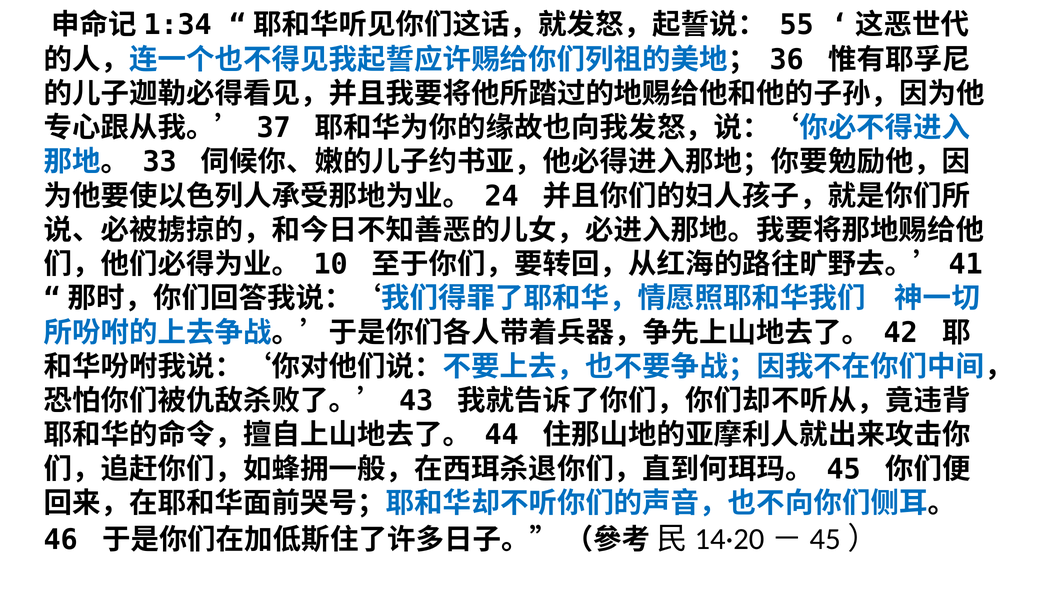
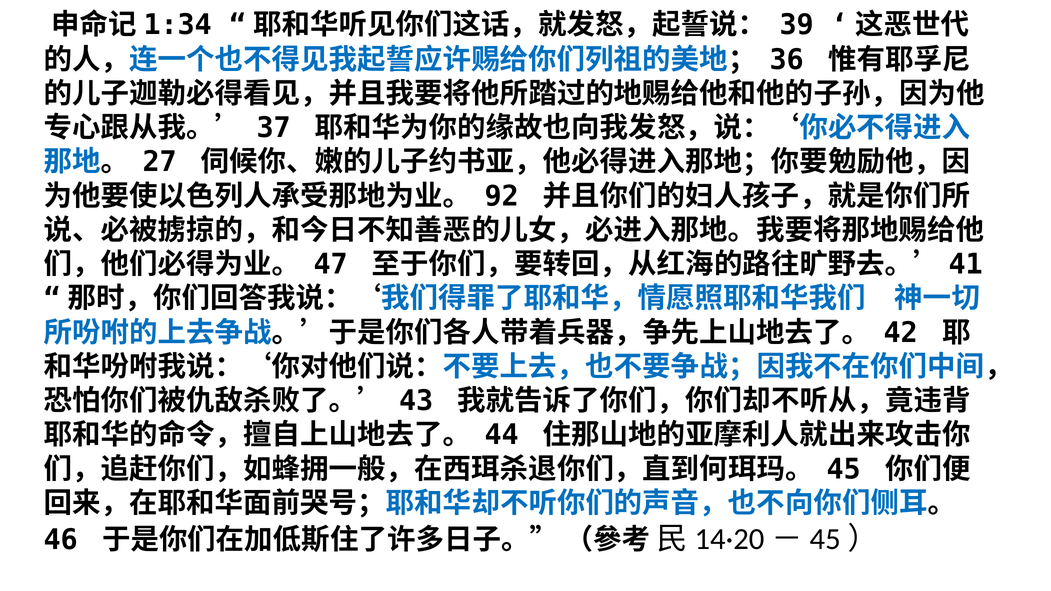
55: 55 -> 39 (797, 25)
33: 33 -> 27 (160, 162)
24: 24 -> 92 (502, 196)
10: 10 -> 47 (331, 265)
